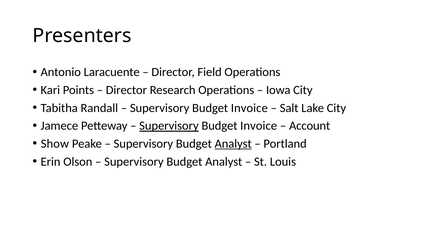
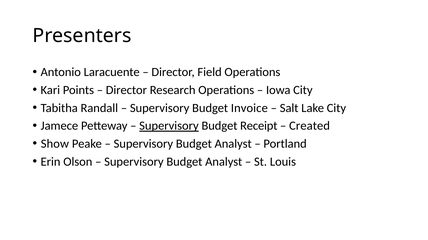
Invoice: Invoice -> Receipt (259, 126)
Account: Account -> Created (310, 126)
Analyst underline: present -> none (233, 144)
